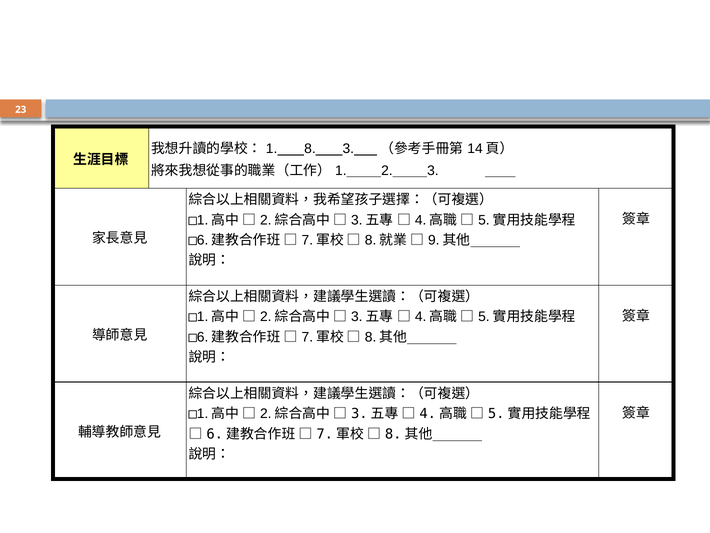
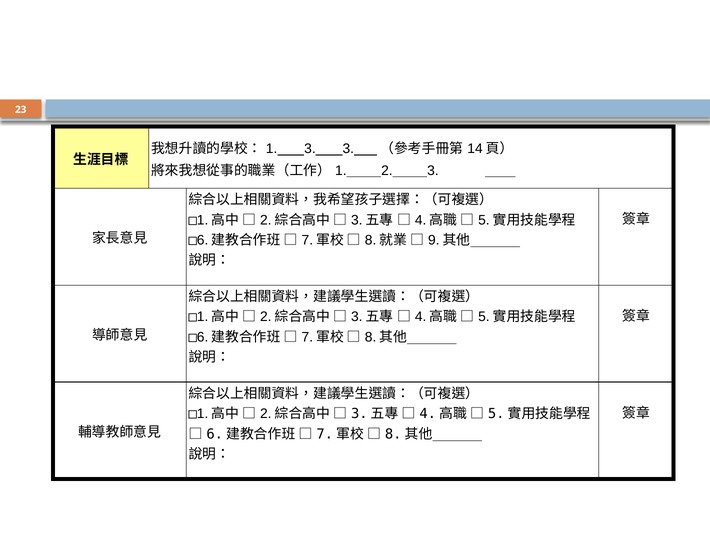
8: 8 -> 3 (310, 149)
